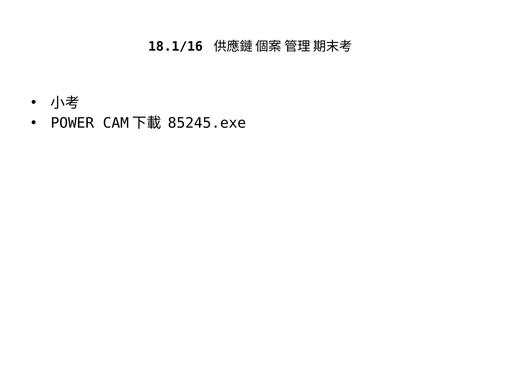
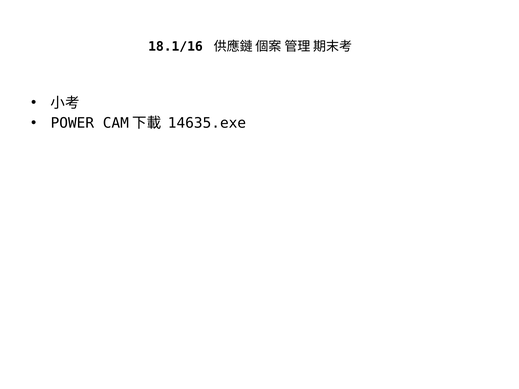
85245.exe: 85245.exe -> 14635.exe (207, 123)
